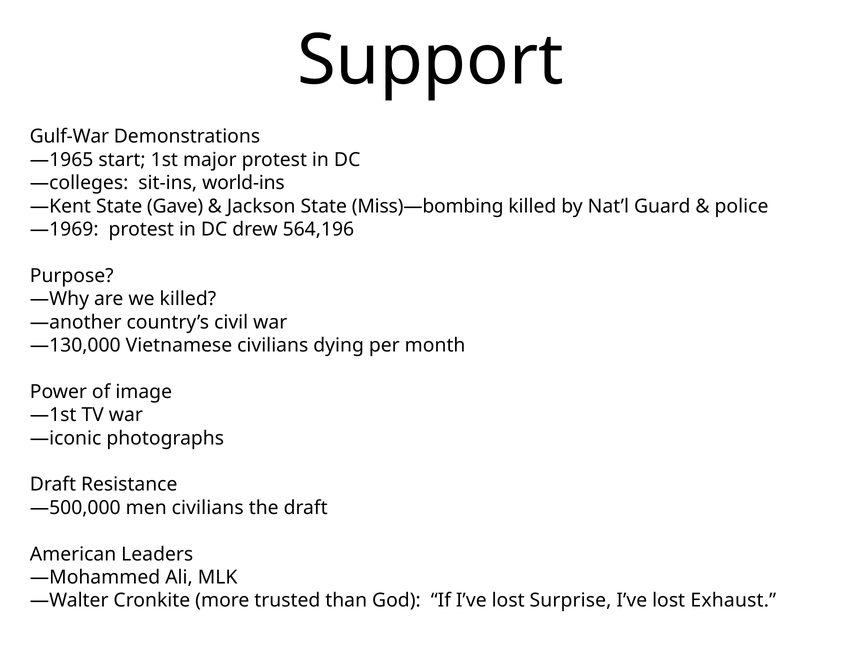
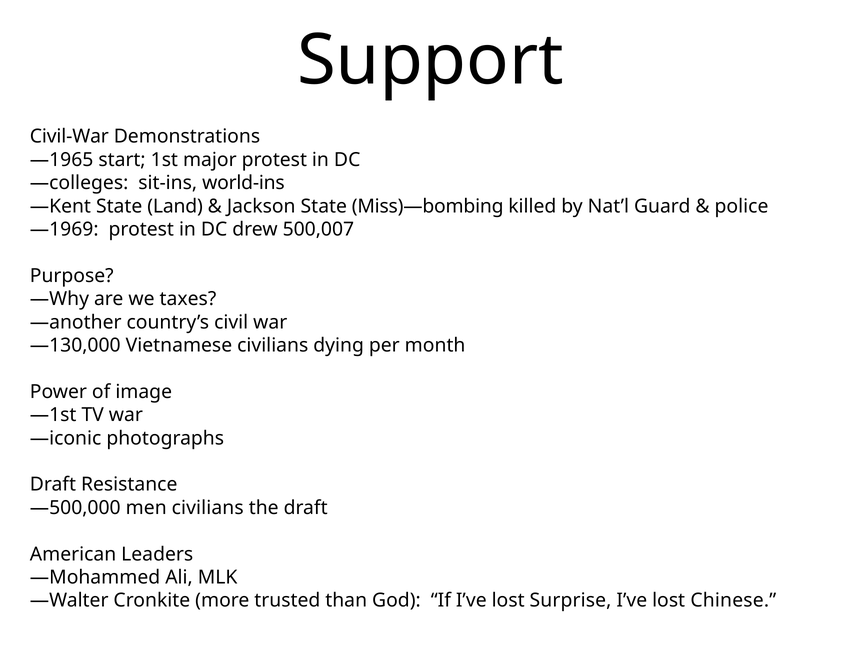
Gulf-War: Gulf-War -> Civil-War (69, 137)
Gave: Gave -> Land (175, 206)
564,196: 564,196 -> 500,007 (318, 229)
we killed: killed -> taxes (188, 299)
Exhaust: Exhaust -> Chinese (733, 600)
